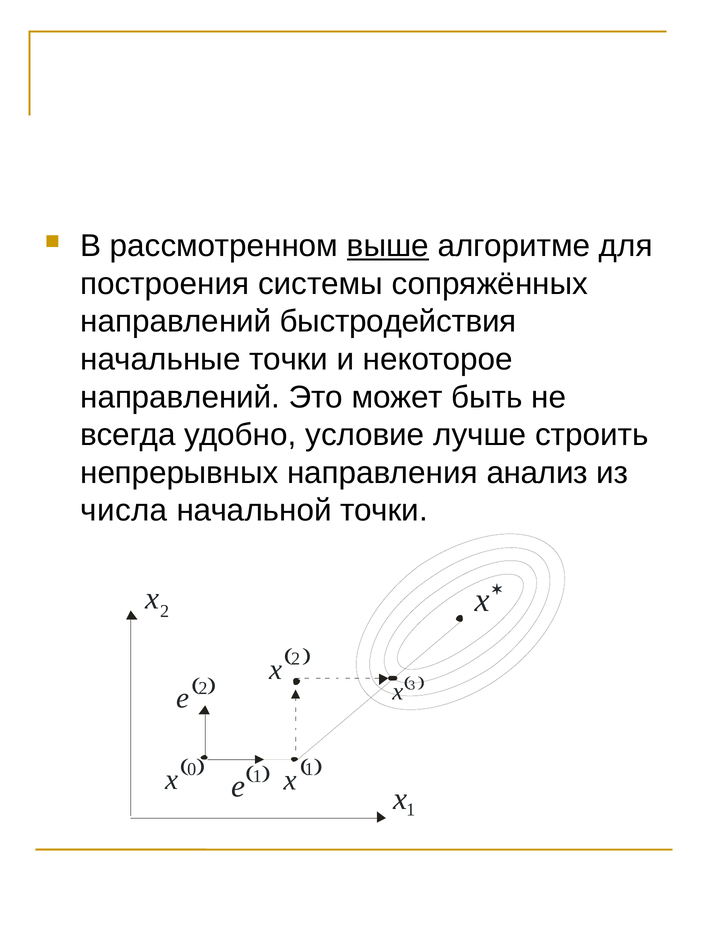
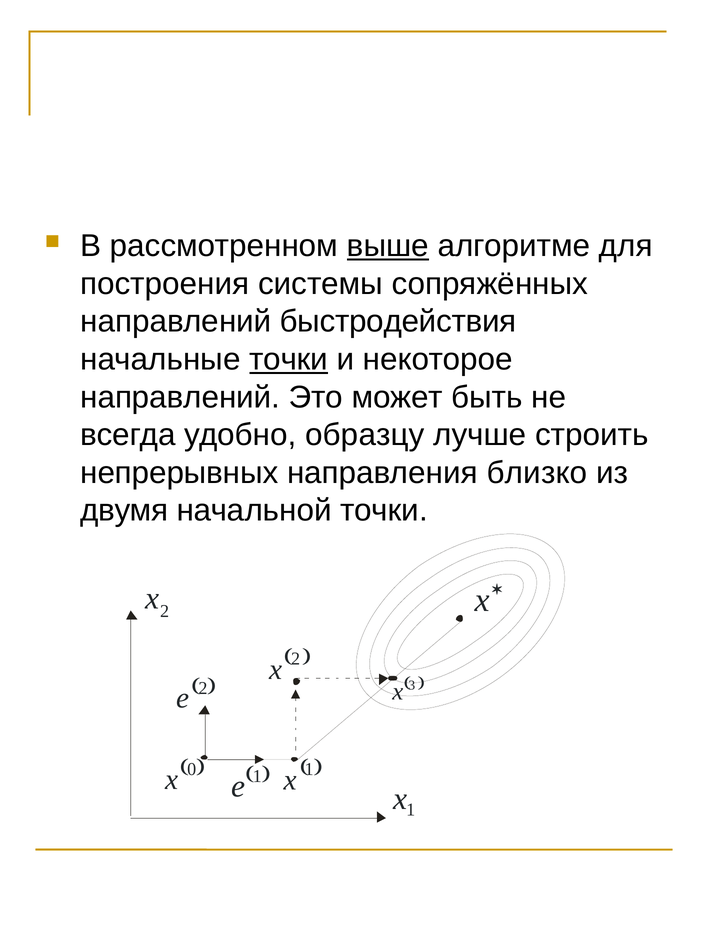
точки underline: none -> present (289, 359)
условие: условие -> образцу (365, 435)
анализ: анализ -> близко (537, 473)
числа: числа -> двумя (124, 510)
